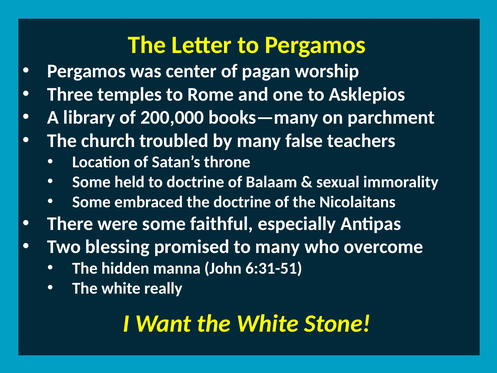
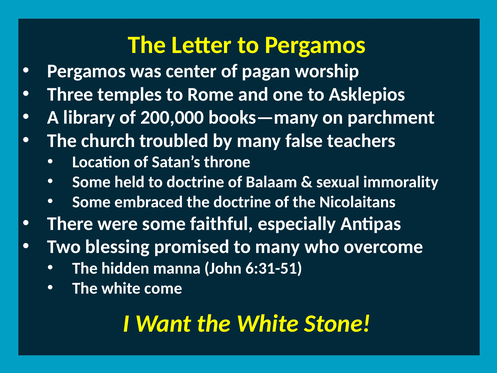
really: really -> come (163, 288)
